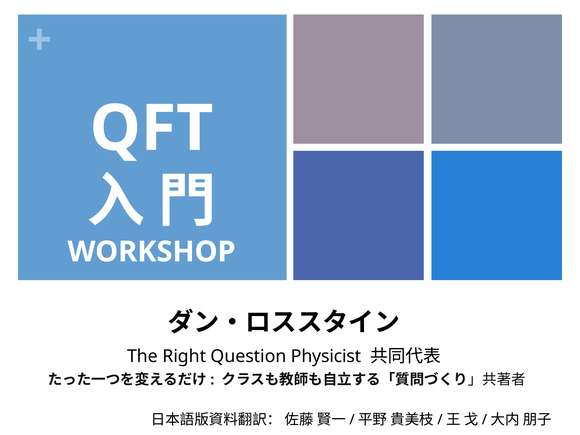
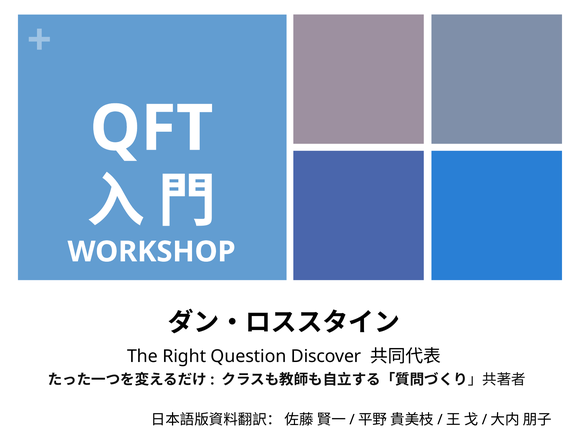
Physicist: Physicist -> Discover (326, 356)
